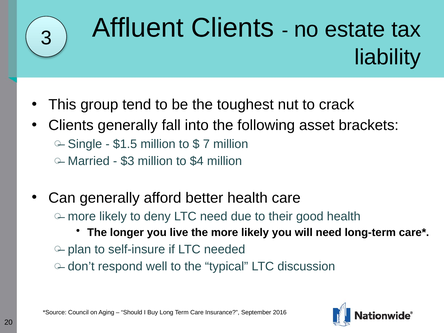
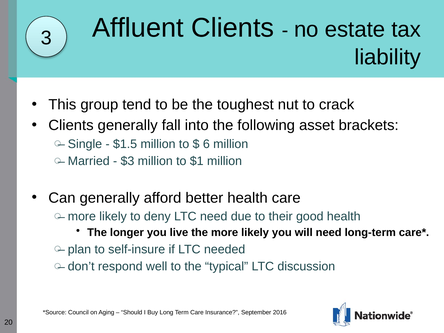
7: 7 -> 6 (206, 144)
$4: $4 -> $1 (197, 161)
